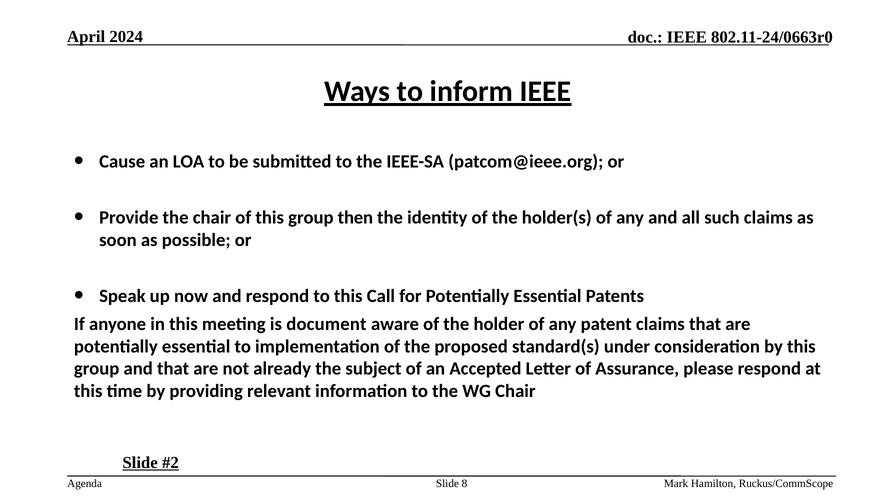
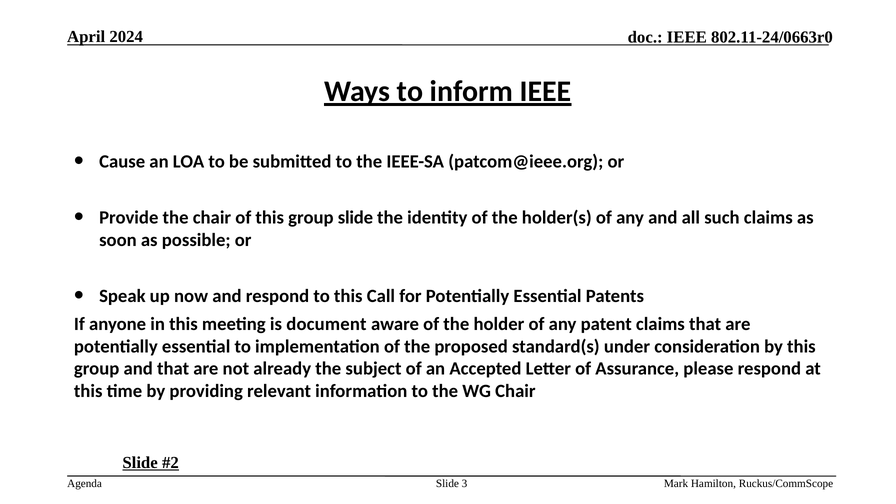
group then: then -> slide (355, 218)
8: 8 -> 3 (465, 483)
